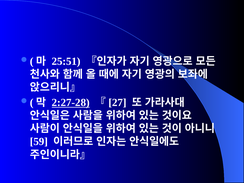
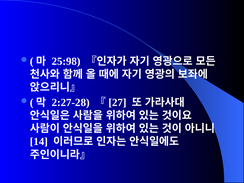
25:51: 25:51 -> 25:98 (66, 61)
2:27-28 underline: present -> none (71, 103)
59: 59 -> 14 (39, 142)
